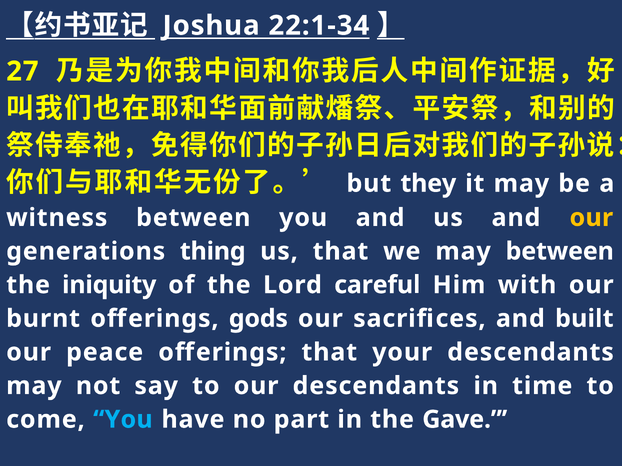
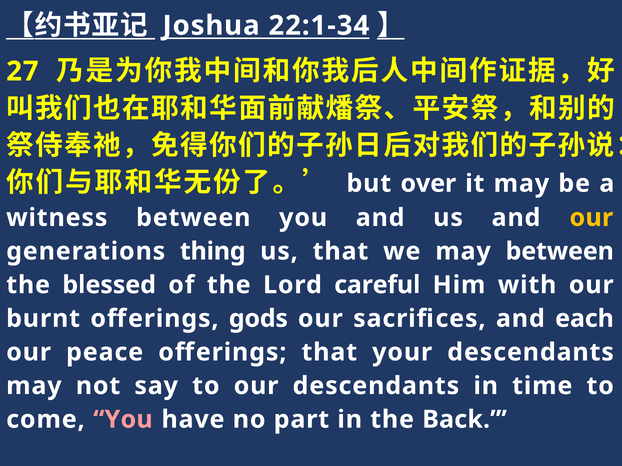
they: they -> over (428, 184)
iniquity: iniquity -> blessed (109, 285)
built: built -> each (584, 319)
You colour: light blue -> pink (123, 420)
Gave: Gave -> Back (465, 420)
